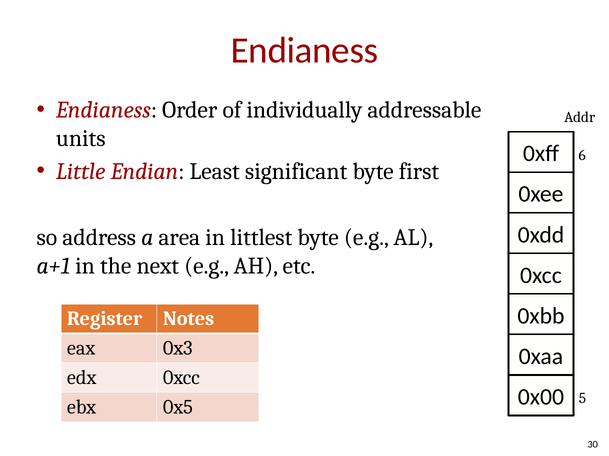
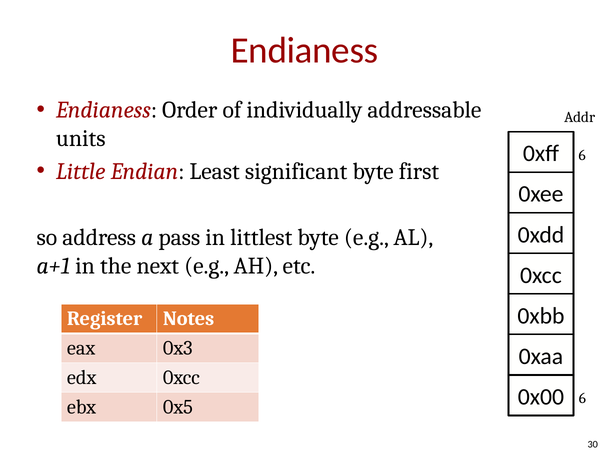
area: area -> pass (179, 238)
0x5 5: 5 -> 6 (582, 399)
